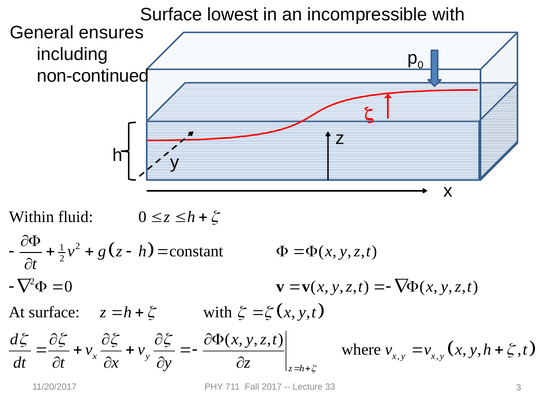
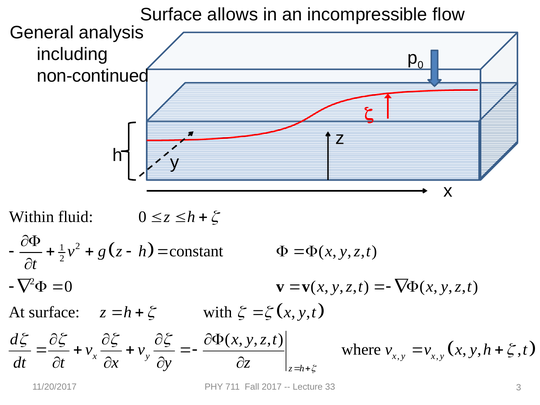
lowest: lowest -> allows (233, 15)
incompressible with: with -> flow (449, 15)
ensures: ensures -> analysis (111, 33)
